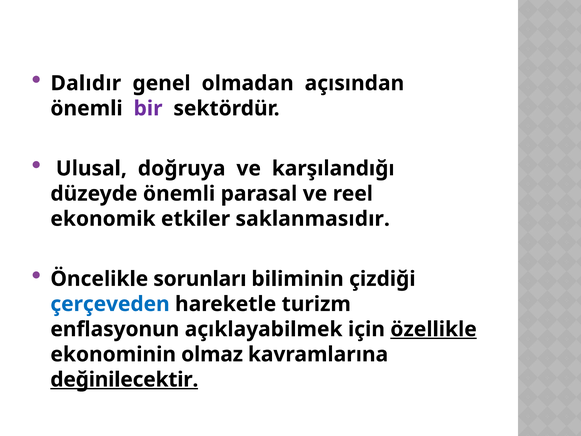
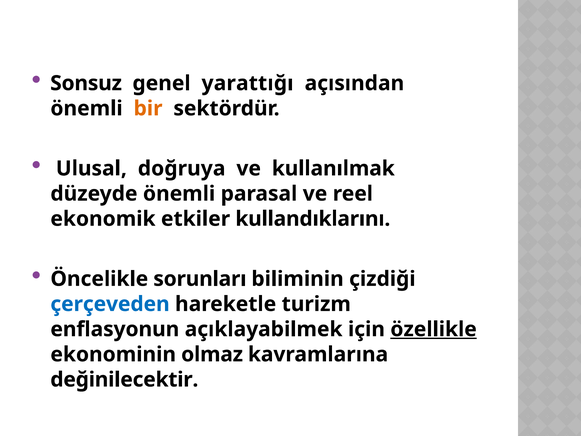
Dalıdır: Dalıdır -> Sonsuz (86, 83)
olmadan: olmadan -> yarattığı (248, 83)
bir colour: purple -> orange (148, 108)
karşılandığı: karşılandığı -> kullanılmak (333, 168)
saklanmasıdır: saklanmasıdır -> kullandıklarını (313, 219)
değinilecektir underline: present -> none (124, 379)
